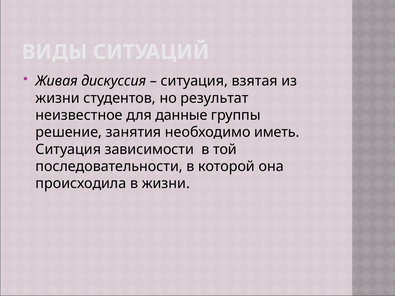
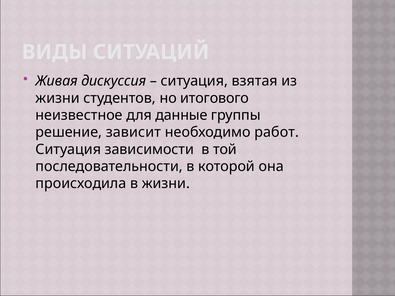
результат: результат -> итогового (215, 98)
занятия: занятия -> зависит (133, 132)
иметь: иметь -> работ (277, 132)
